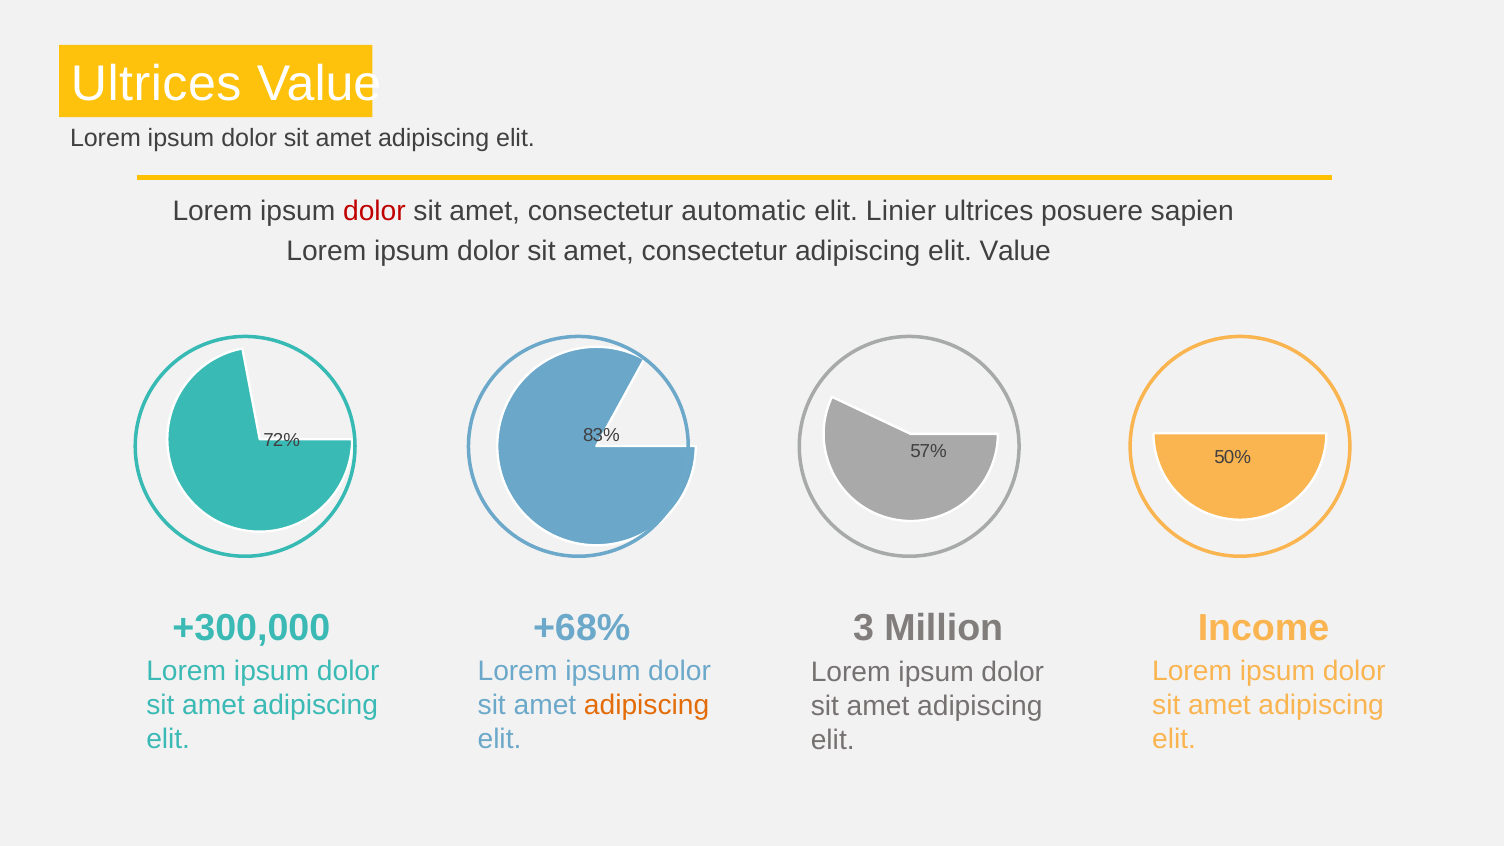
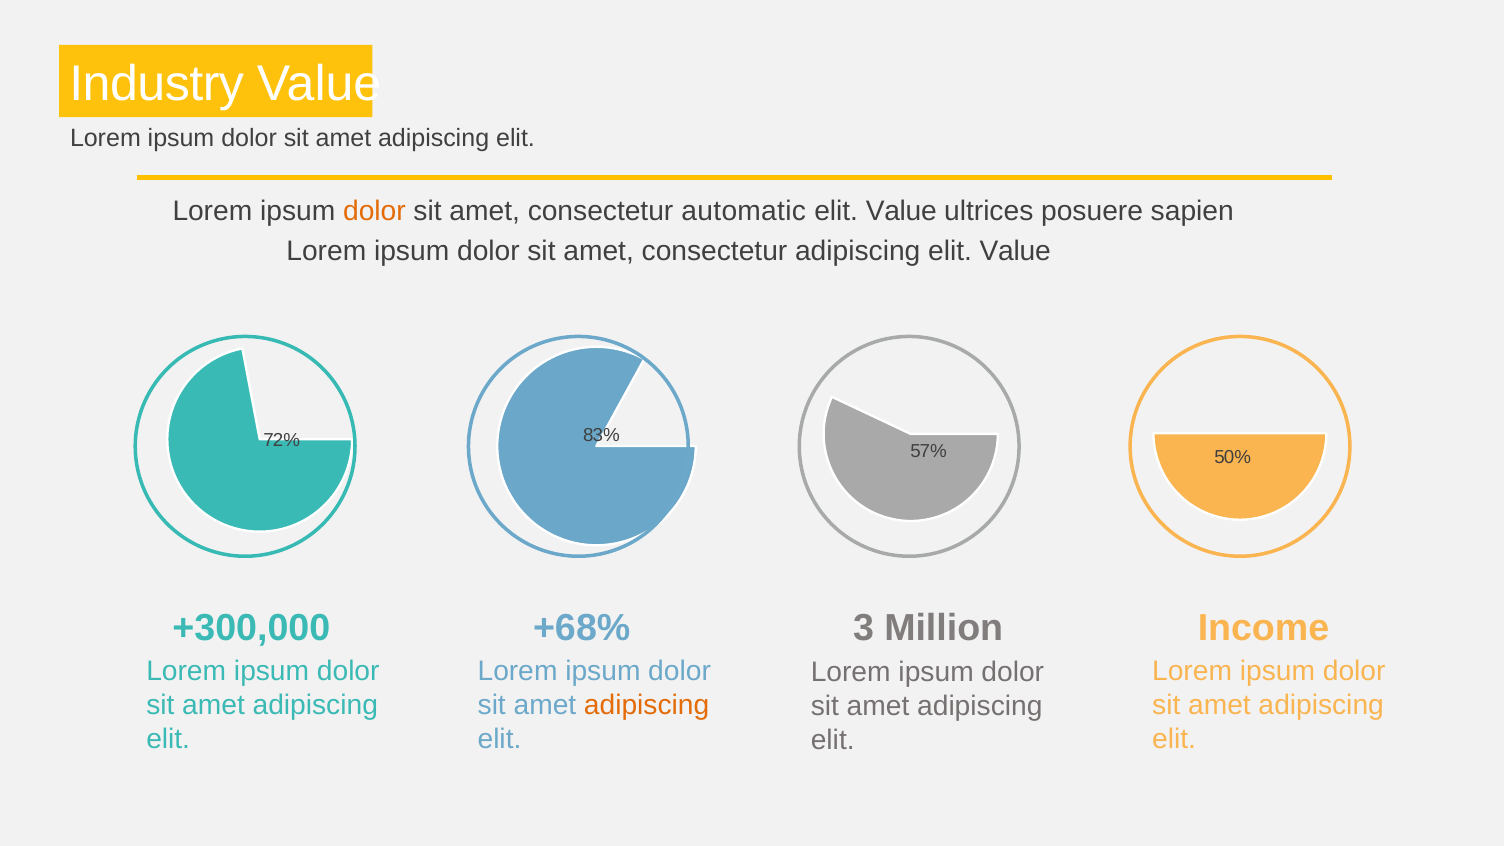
Ultrices: Ultrices -> Industry (157, 84)
dolor colour: red -> orange (374, 211)
Linier: Linier -> Value (901, 211)
